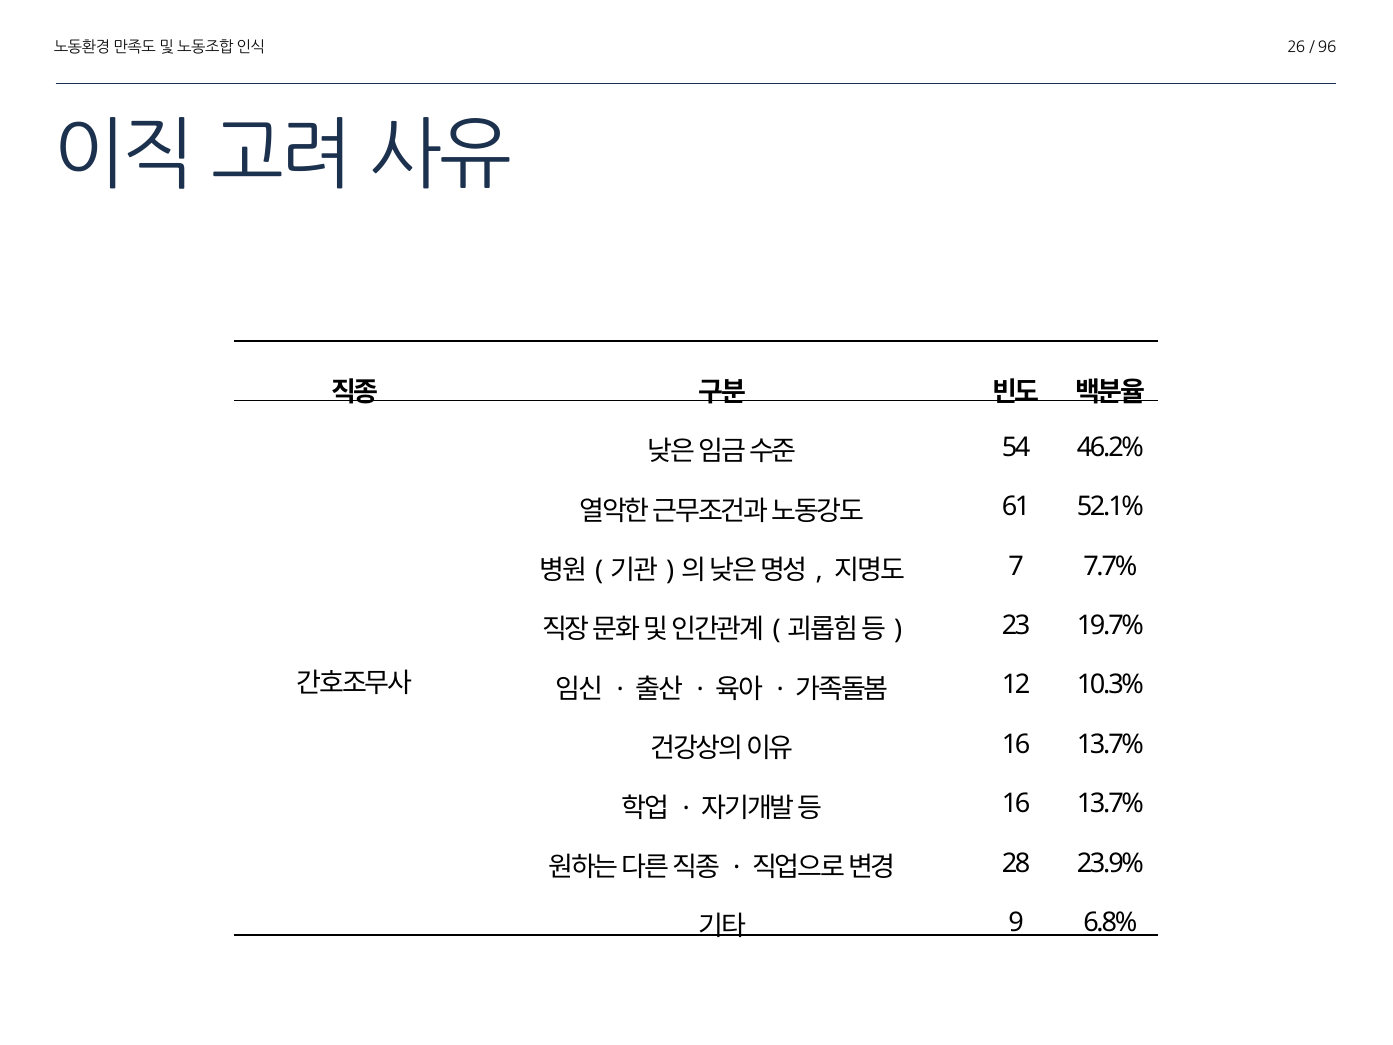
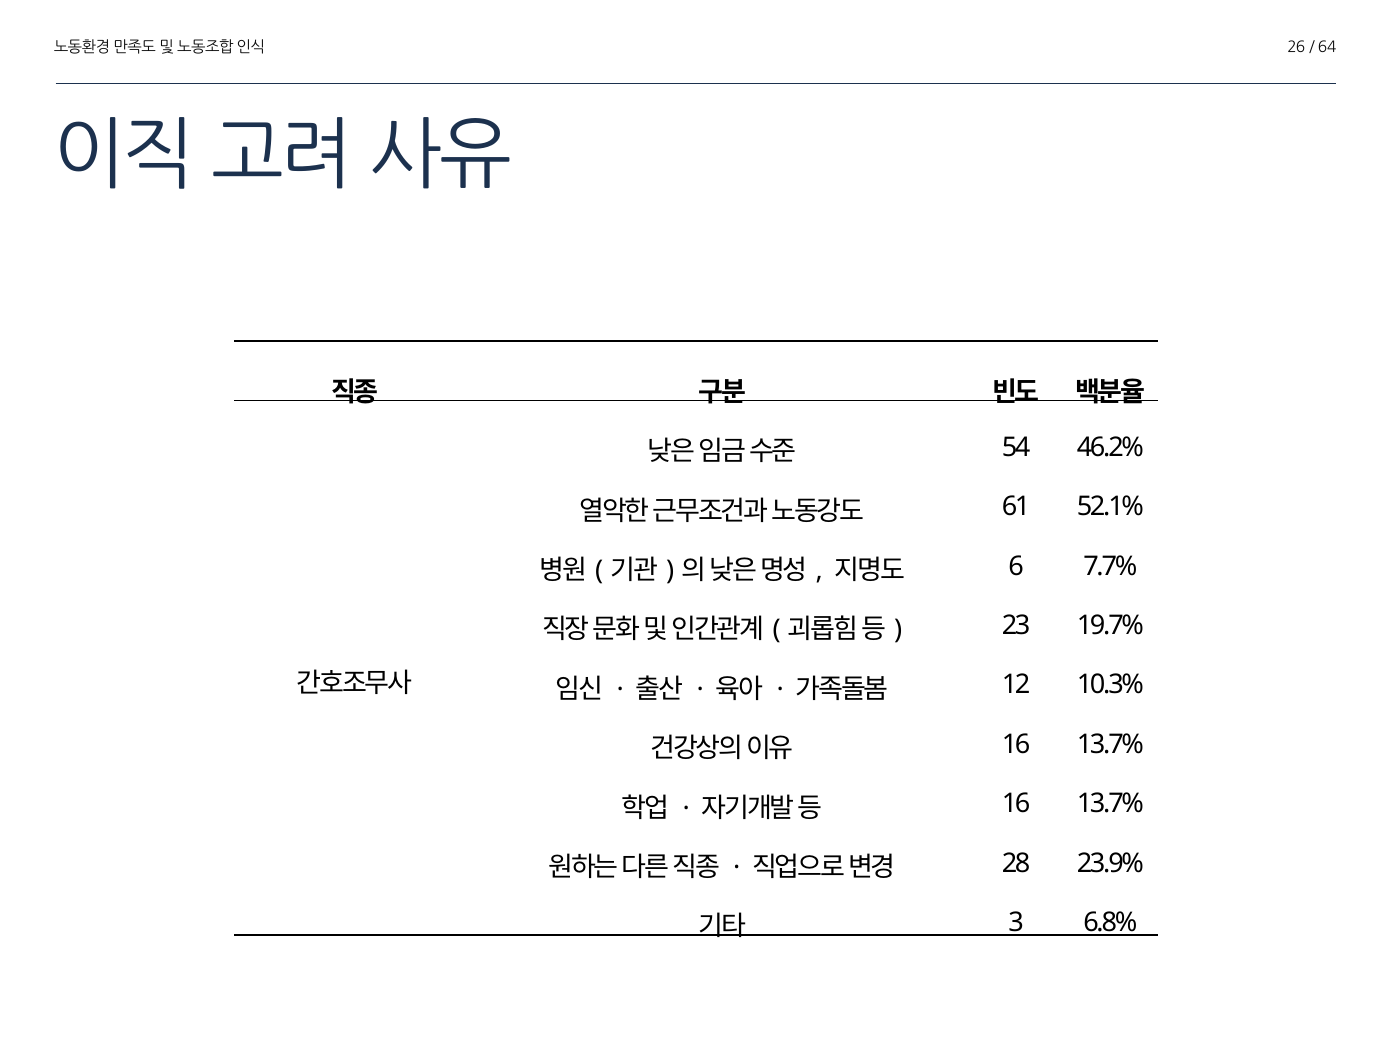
96: 96 -> 64 (1327, 47)
7: 7 -> 6 (1016, 566)
9: 9 -> 3 (1016, 922)
